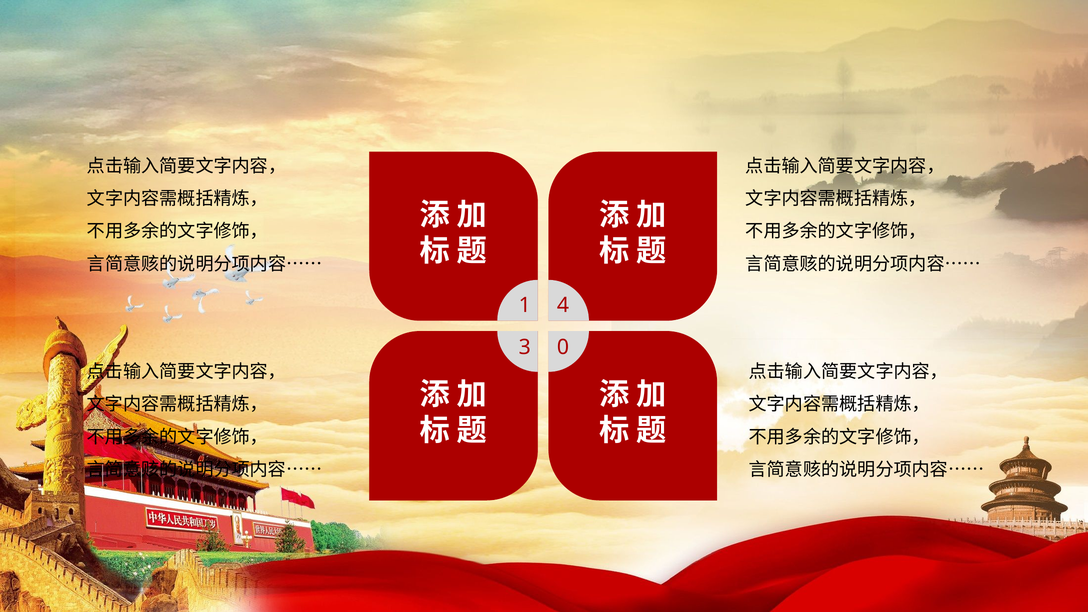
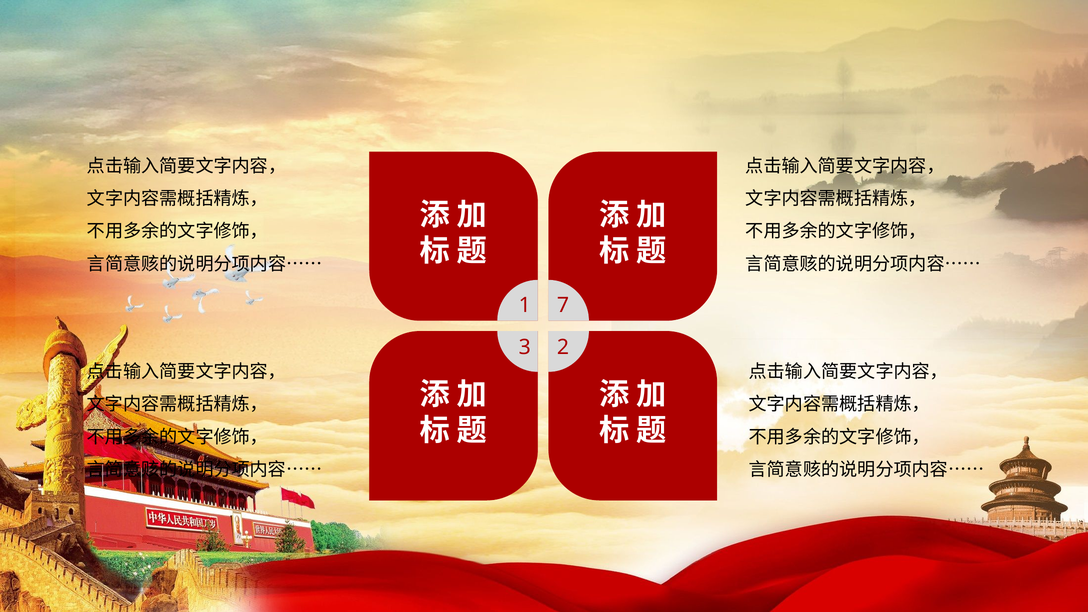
4: 4 -> 7 (563, 305)
0: 0 -> 2 (563, 347)
